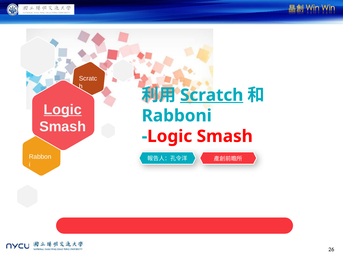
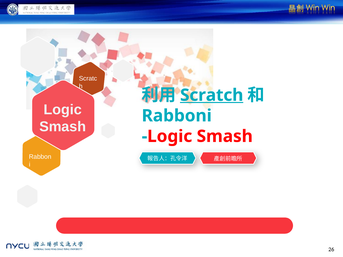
Logic underline: present -> none (63, 110)
